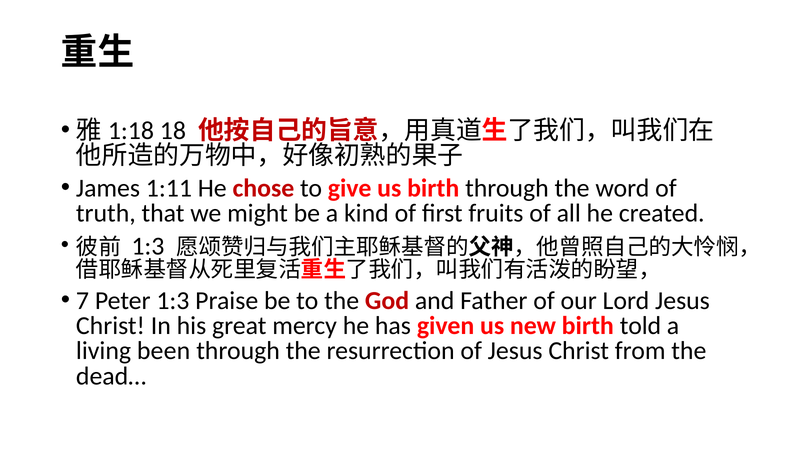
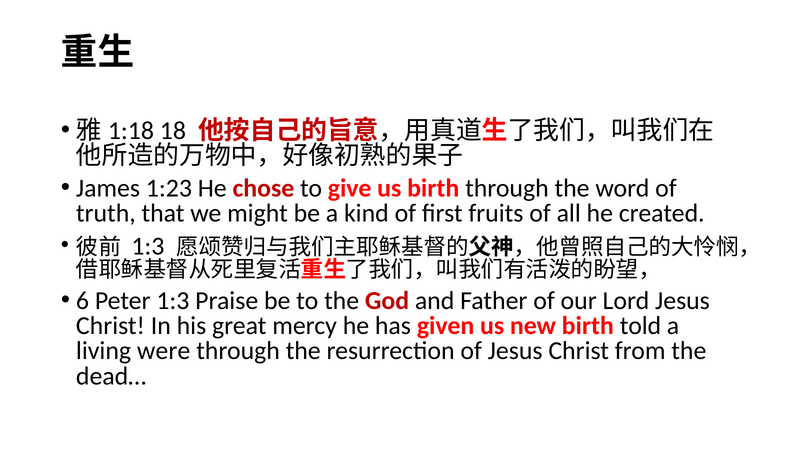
1:11: 1:11 -> 1:23 (169, 188)
7: 7 -> 6 (83, 301)
been: been -> were (164, 351)
